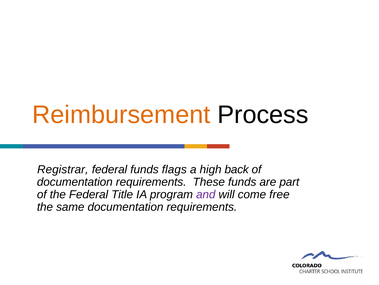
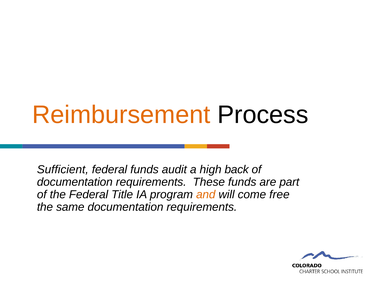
Registrar: Registrar -> Sufficient (63, 169)
flags: flags -> audit (174, 169)
and colour: purple -> orange (206, 194)
